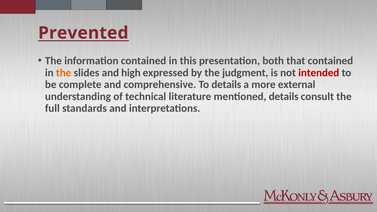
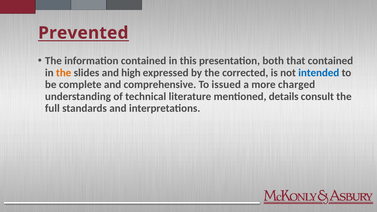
judgment: judgment -> corrected (245, 73)
intended colour: red -> blue (319, 73)
To details: details -> issued (226, 85)
external: external -> charged (297, 85)
